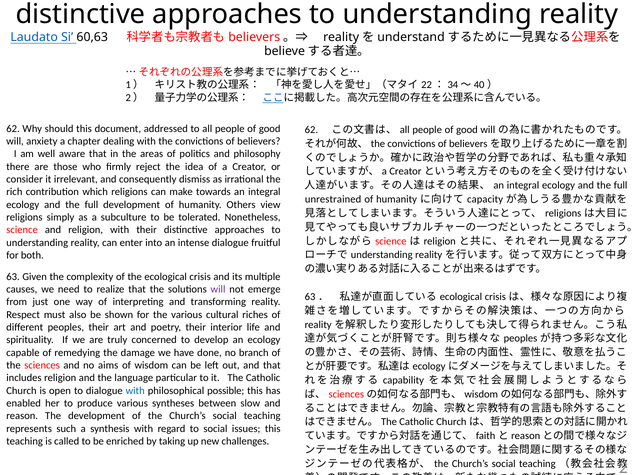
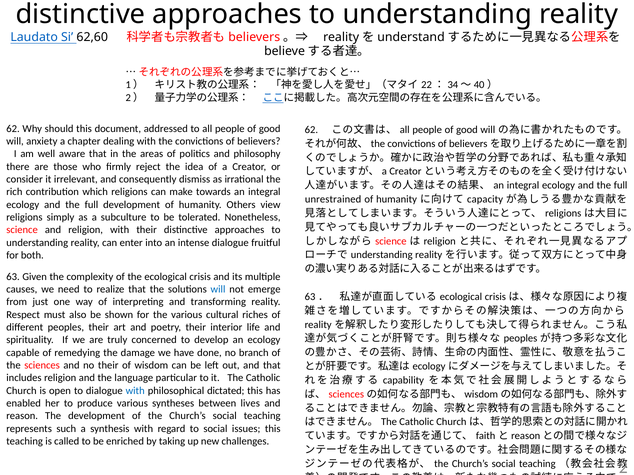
60,63: 60,63 -> 62,60 (92, 37)
will colour: purple -> blue (218, 290)
no aims: aims -> their (108, 366)
possible: possible -> dictated (226, 391)
slow: slow -> lives (250, 404)
